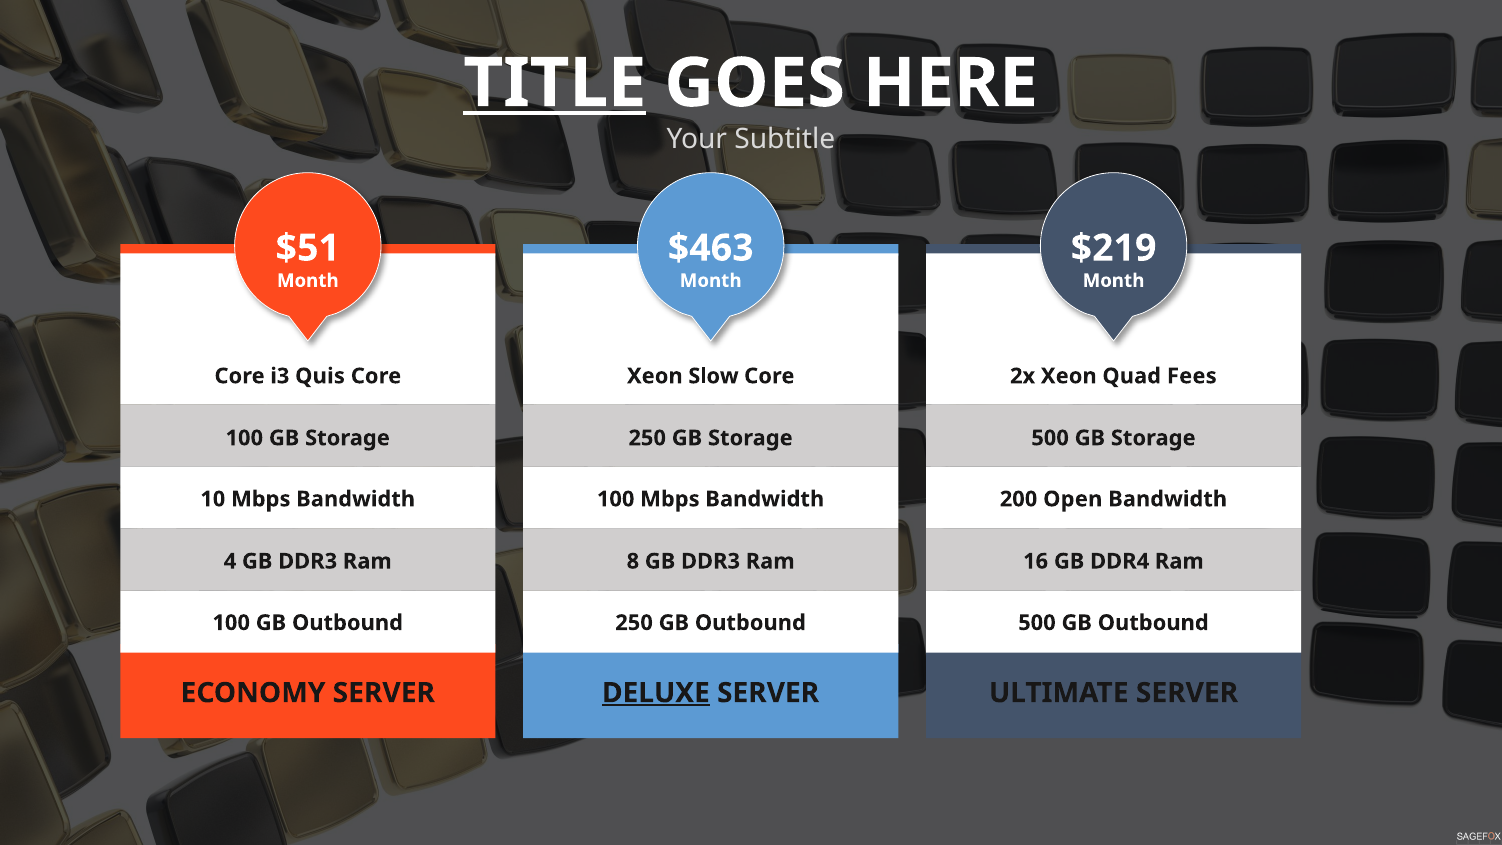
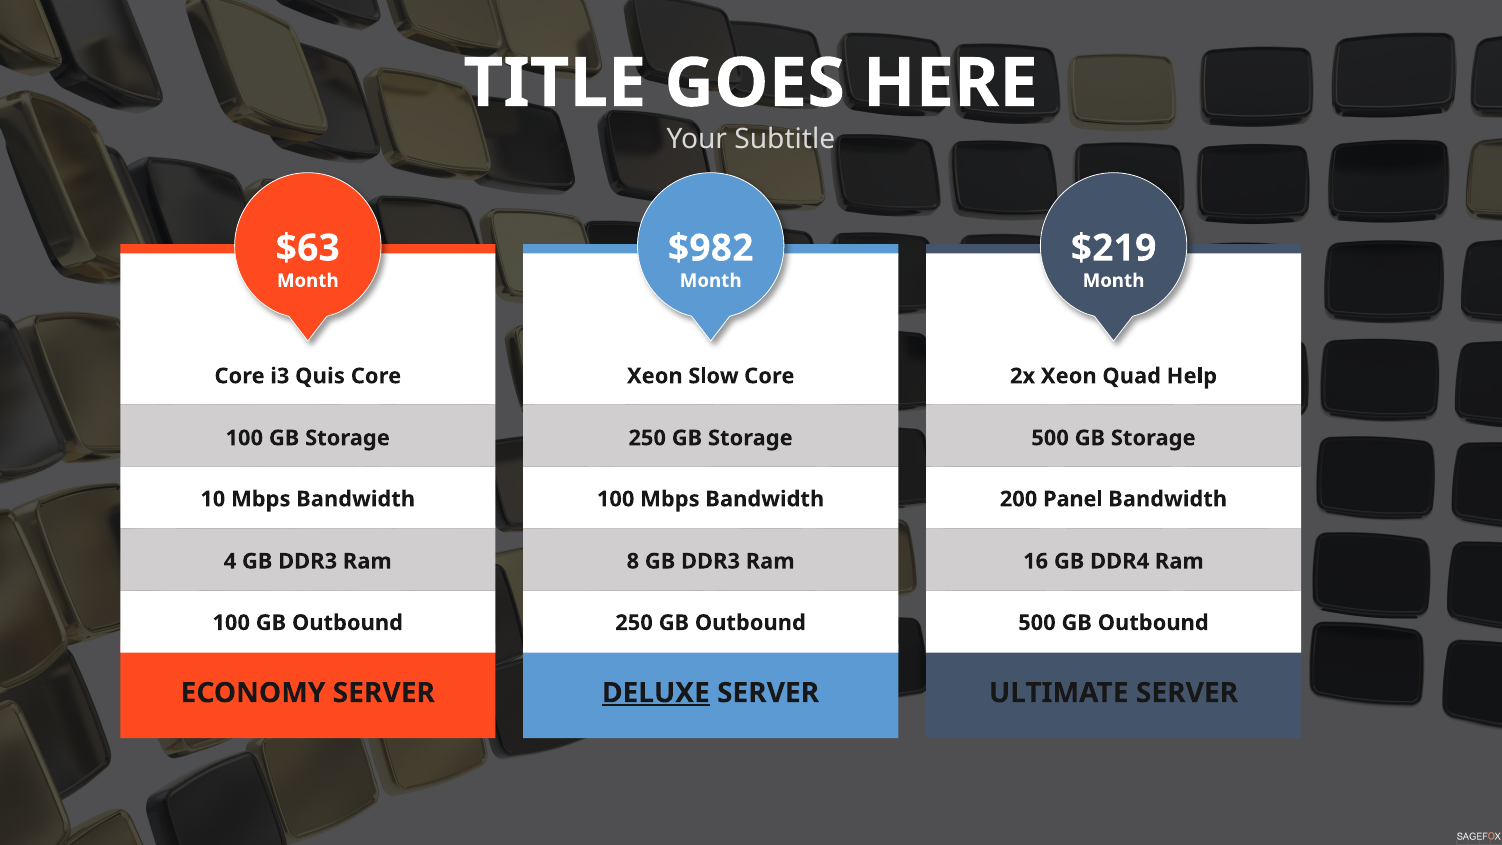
TITLE underline: present -> none (555, 83)
$51: $51 -> $63 (308, 248)
$463: $463 -> $982 (711, 248)
Fees: Fees -> Help (1192, 376)
Open: Open -> Panel (1073, 499)
